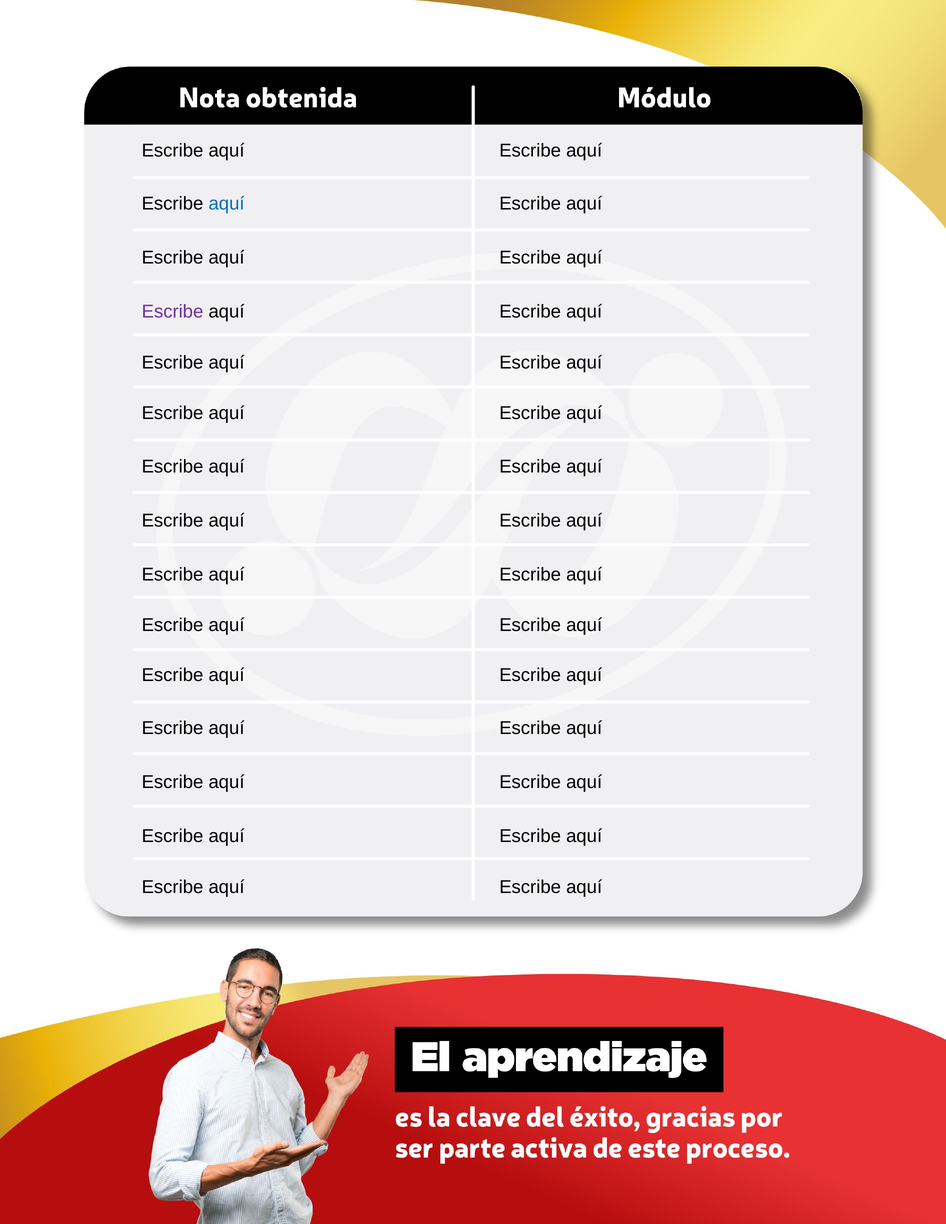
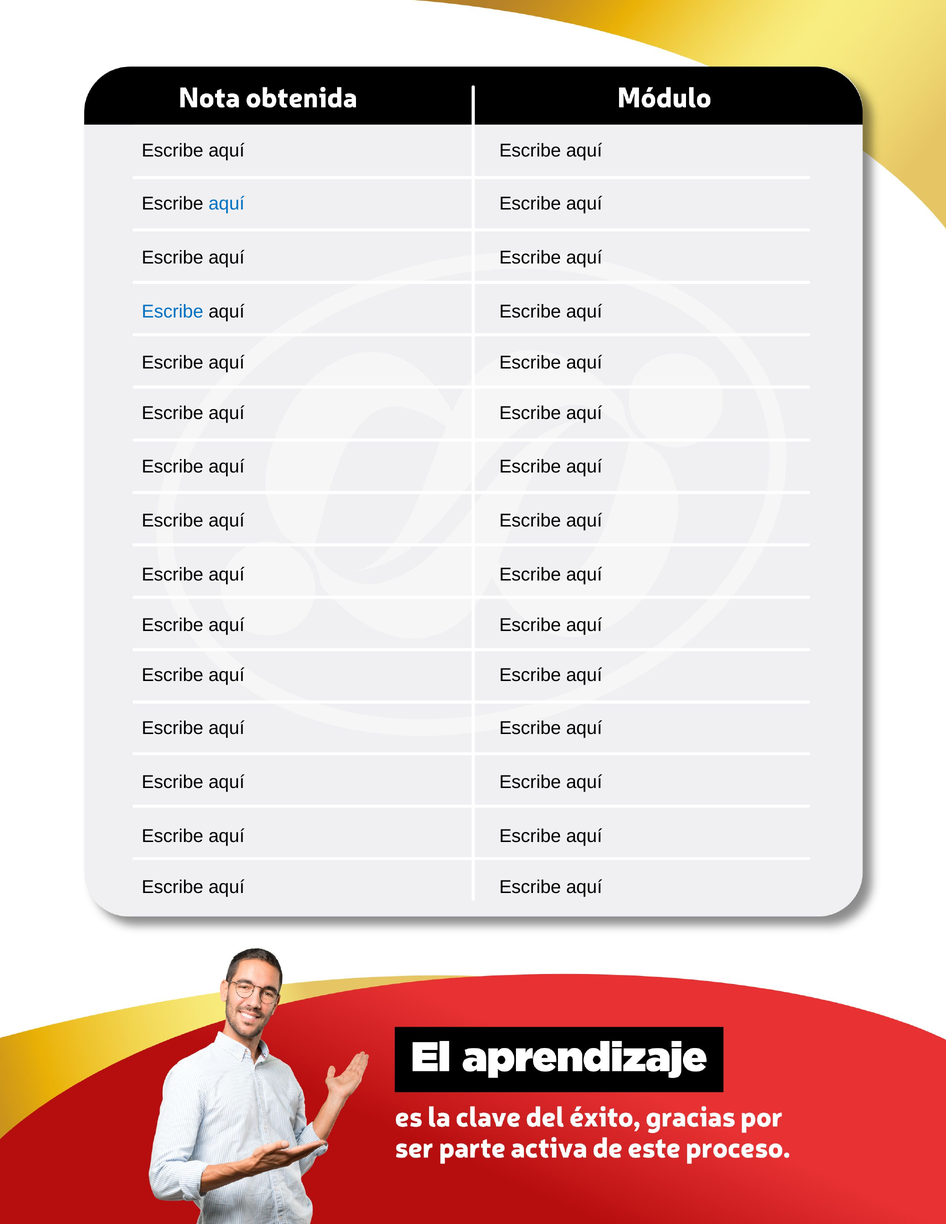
Escribe colour: purple -> blue (173, 312)
